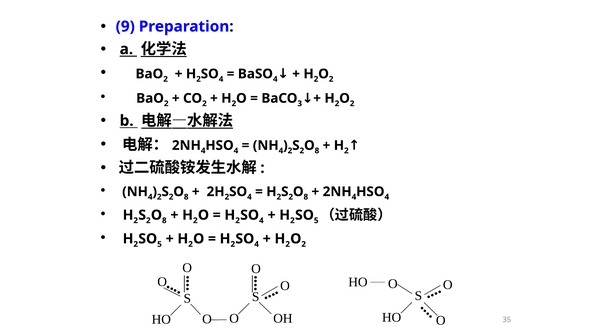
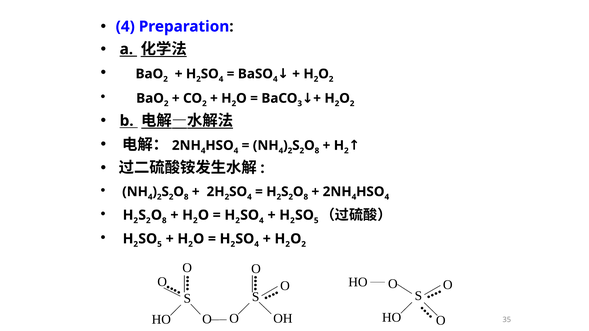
9: 9 -> 4 (125, 27)
